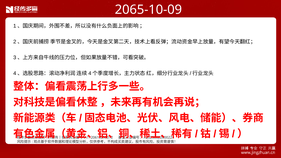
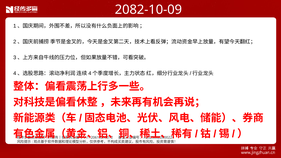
2065-10-09: 2065-10-09 -> 2082-10-09 (148, 10)
